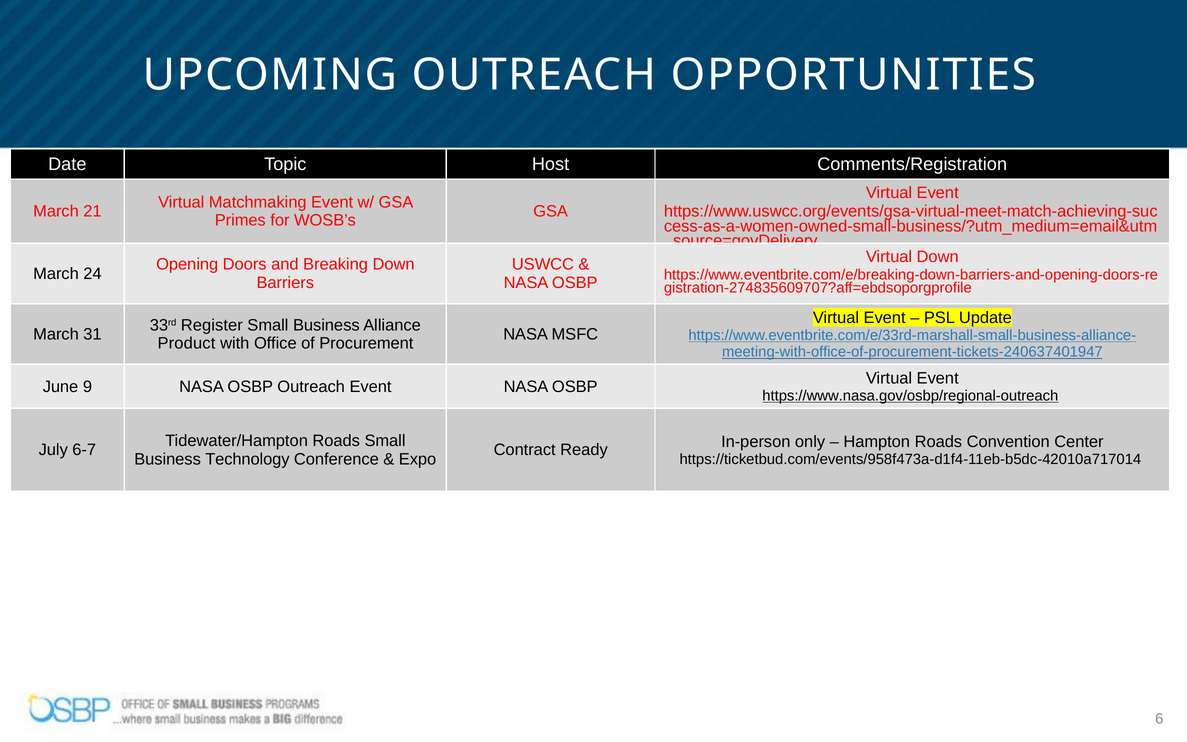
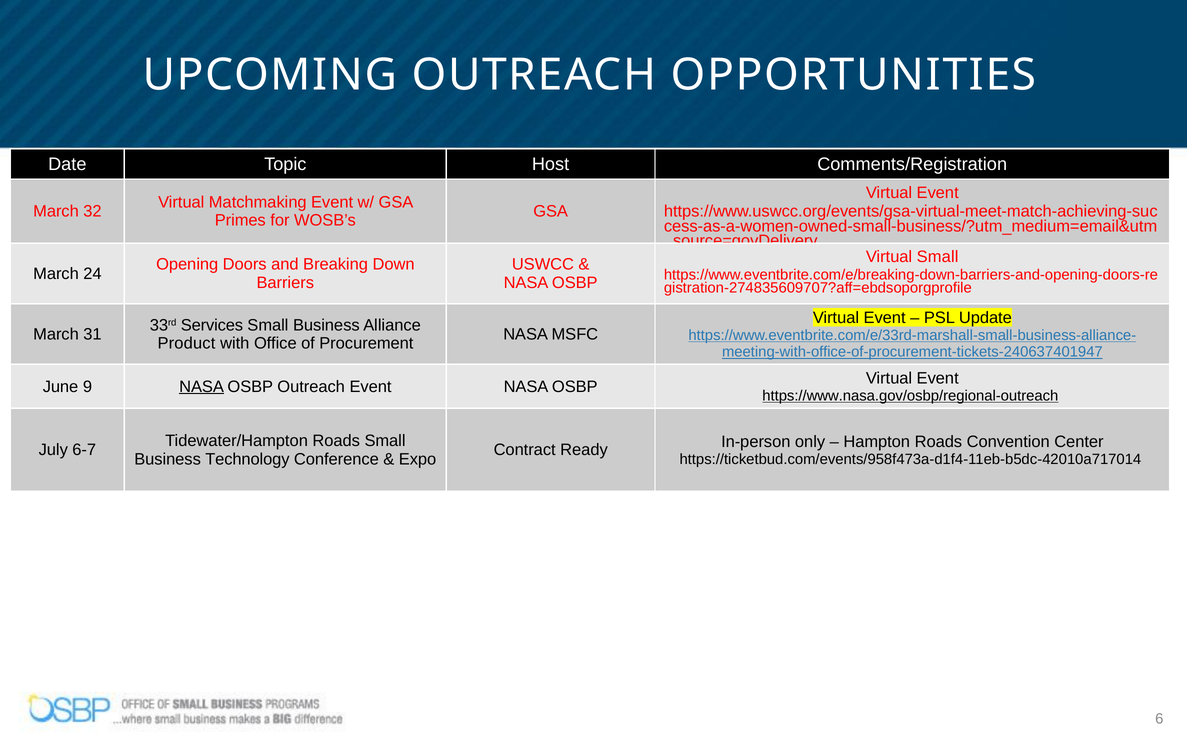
21: 21 -> 32 (92, 211)
Virtual Down: Down -> Small (938, 257)
Register: Register -> Services (212, 325)
NASA underline: none -> present (202, 387)
